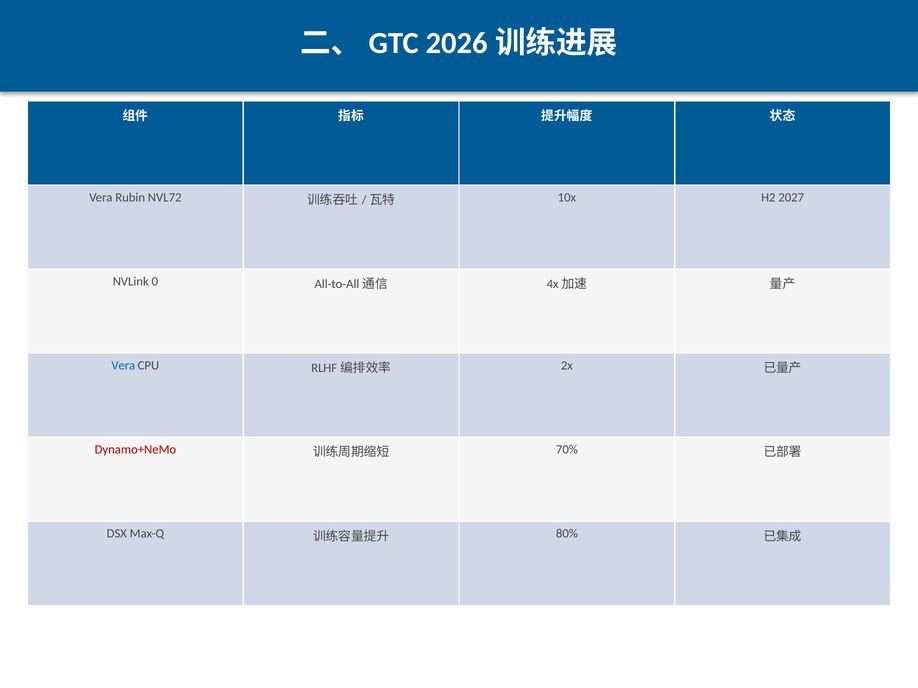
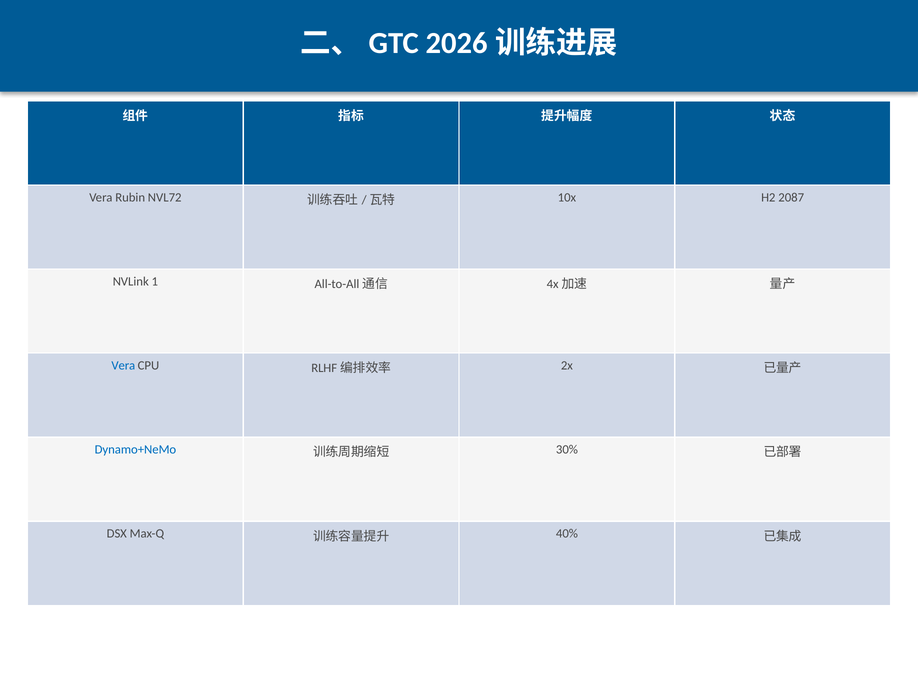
2027: 2027 -> 2087 (791, 198)
0: 0 -> 1 (155, 282)
Dynamo+NeMo colour: red -> blue (135, 450)
70%: 70% -> 30% (567, 450)
80%: 80% -> 40% (567, 534)
